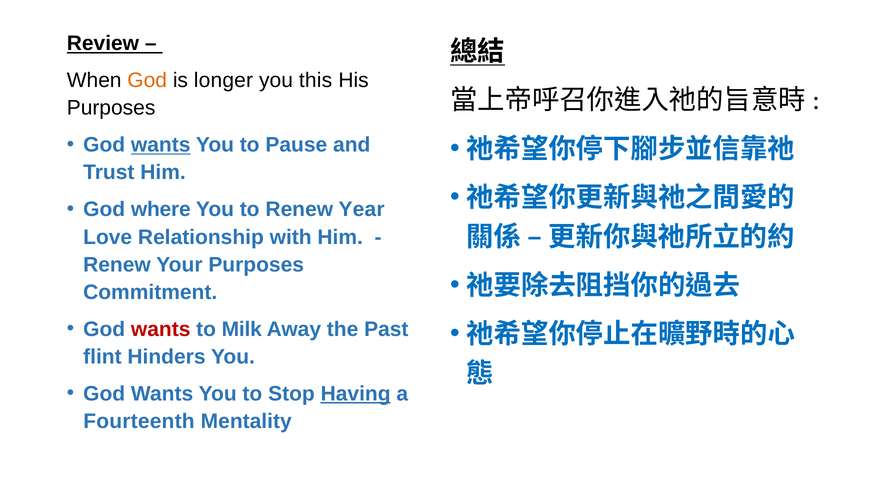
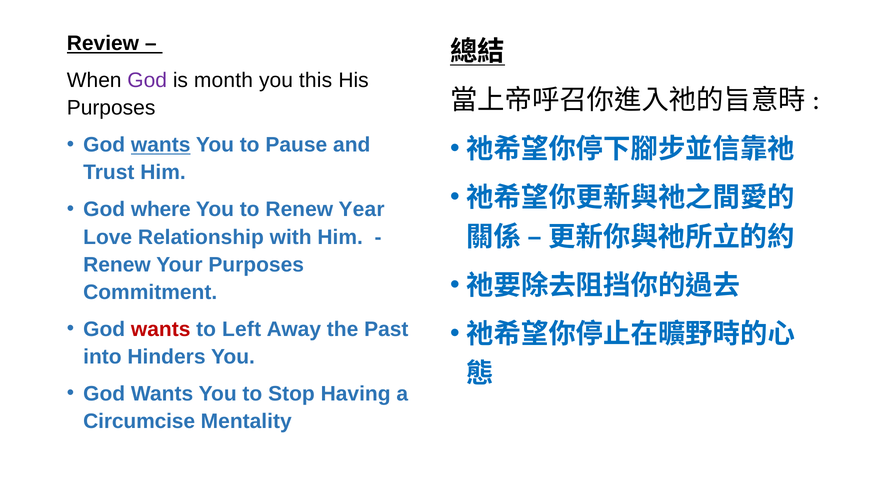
God colour: orange -> purple (147, 80)
longer: longer -> month (223, 80)
Milk: Milk -> Left (242, 329)
flint: flint -> into (102, 357)
Having underline: present -> none (356, 394)
Fourteenth: Fourteenth -> Circumcise (139, 421)
